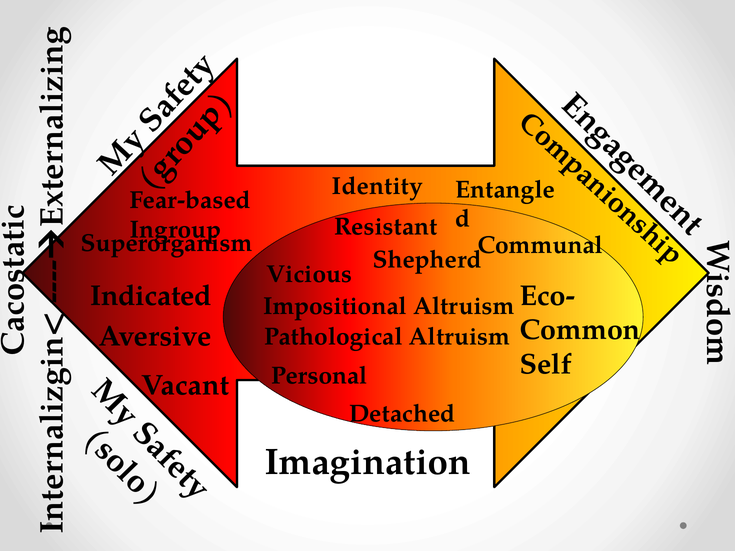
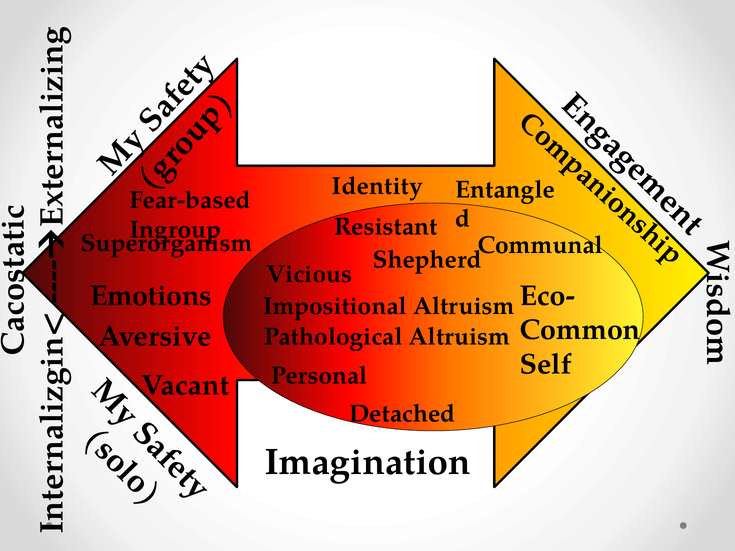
Indicated: Indicated -> Emotions (151, 296)
